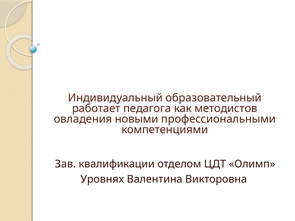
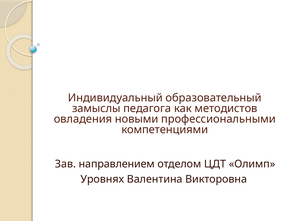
работает: работает -> замыслы (96, 109)
квалификации: квалификации -> направлением (117, 164)
